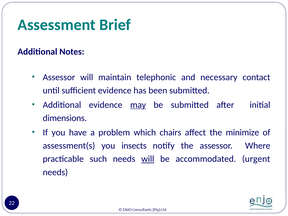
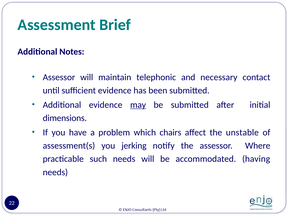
minimize: minimize -> unstable (242, 132)
insects: insects -> jerking (134, 146)
will underline: present -> none (148, 159)
urgent: urgent -> having (256, 159)
